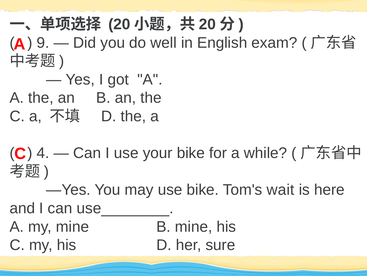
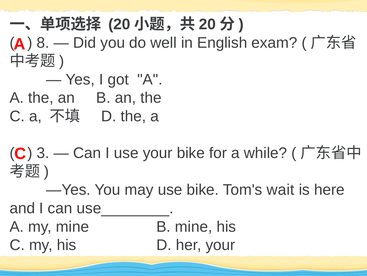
9: 9 -> 8 (43, 43)
4: 4 -> 3 (43, 153)
her sure: sure -> your (220, 244)
